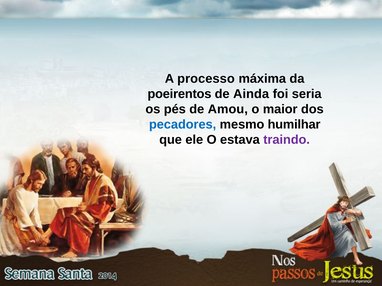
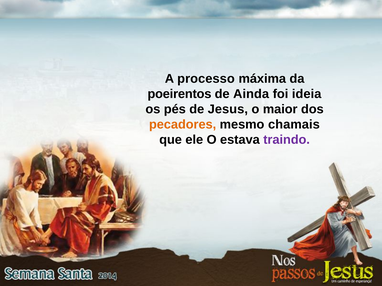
seria: seria -> ideia (307, 94)
Amou: Amou -> Jesus (228, 109)
pecadores colour: blue -> orange (183, 125)
humilhar: humilhar -> chamais (294, 125)
